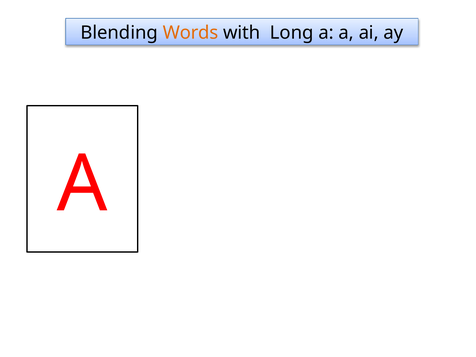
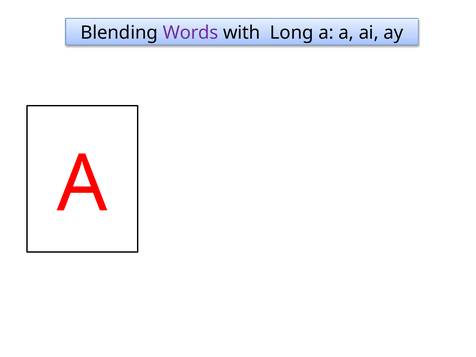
Words colour: orange -> purple (191, 33)
